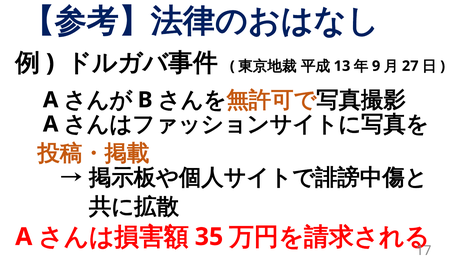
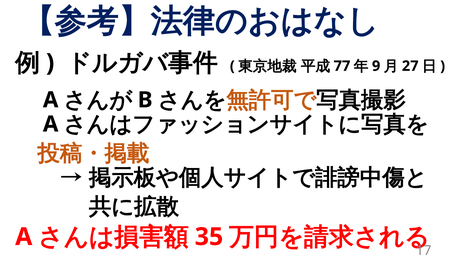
13: 13 -> 77 (342, 66)
